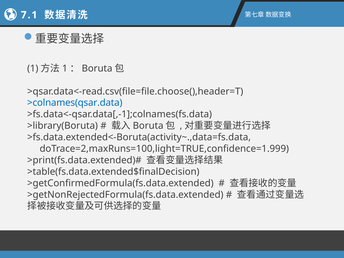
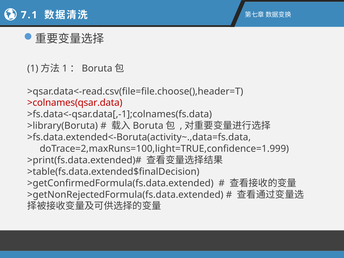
>colnames(qsar.data colour: blue -> red (75, 103)
